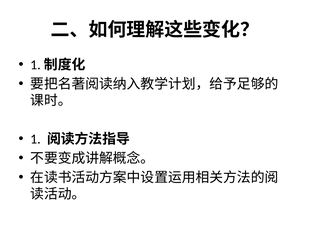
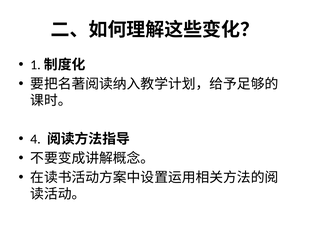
1: 1 -> 4 (35, 139)
